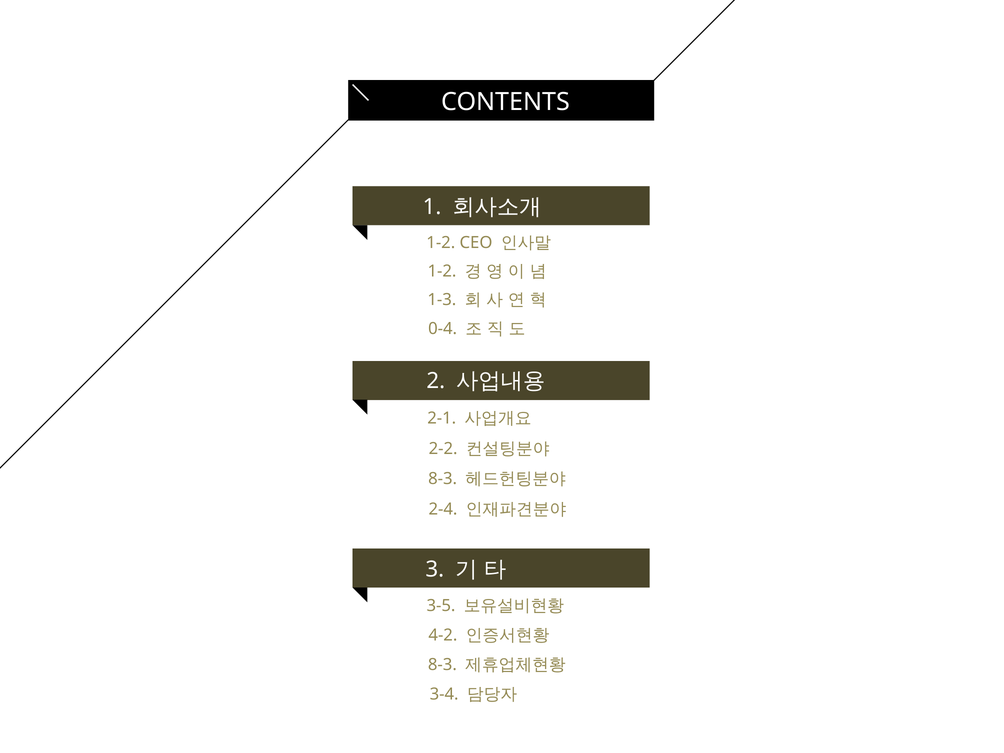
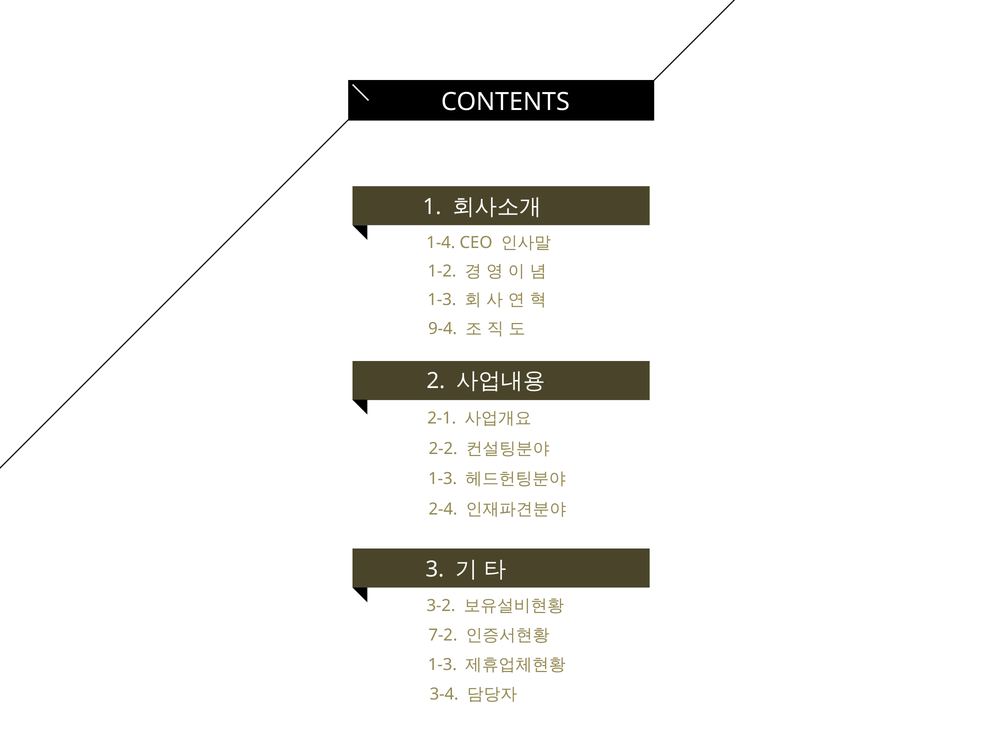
1-2: 1-2 -> 1-4 (441, 243)
0-4: 0-4 -> 9-4 (443, 328)
8-3: 8-3 -> 1-3 (443, 479)
3-5: 3-5 -> 3-2 (441, 606)
4-2: 4-2 -> 7-2 (443, 635)
8-3: 8-3 -> 1-3 (442, 665)
